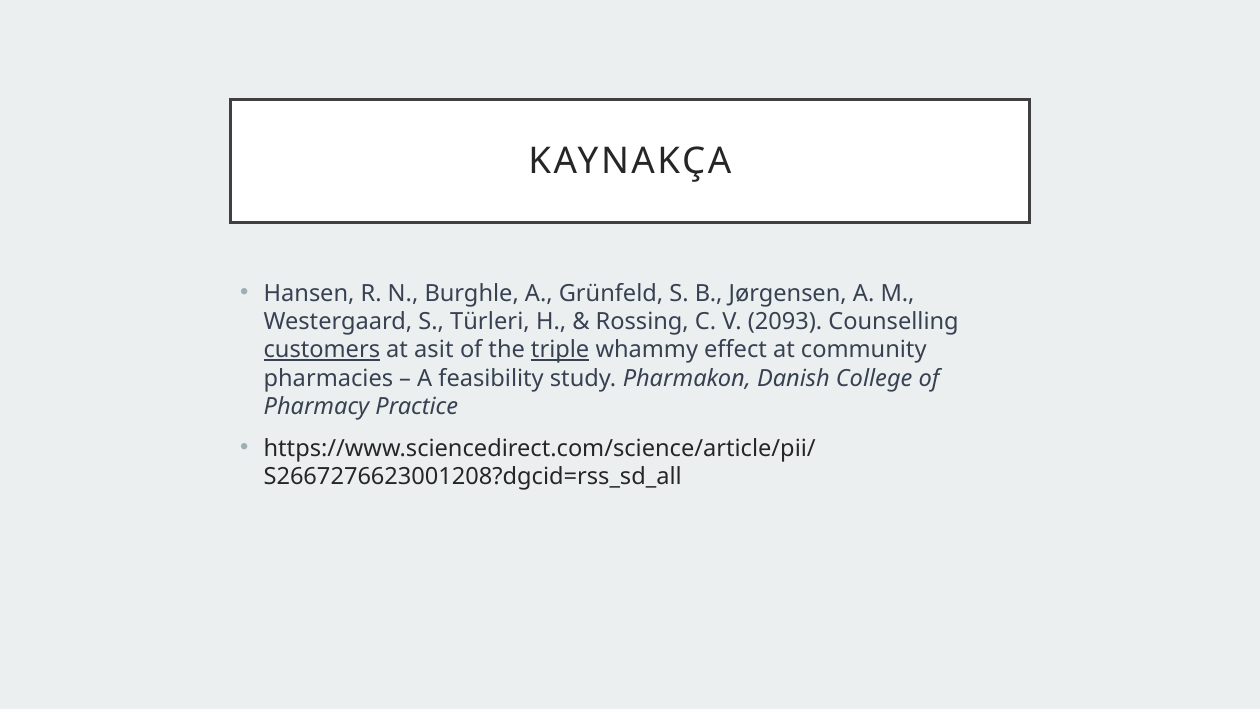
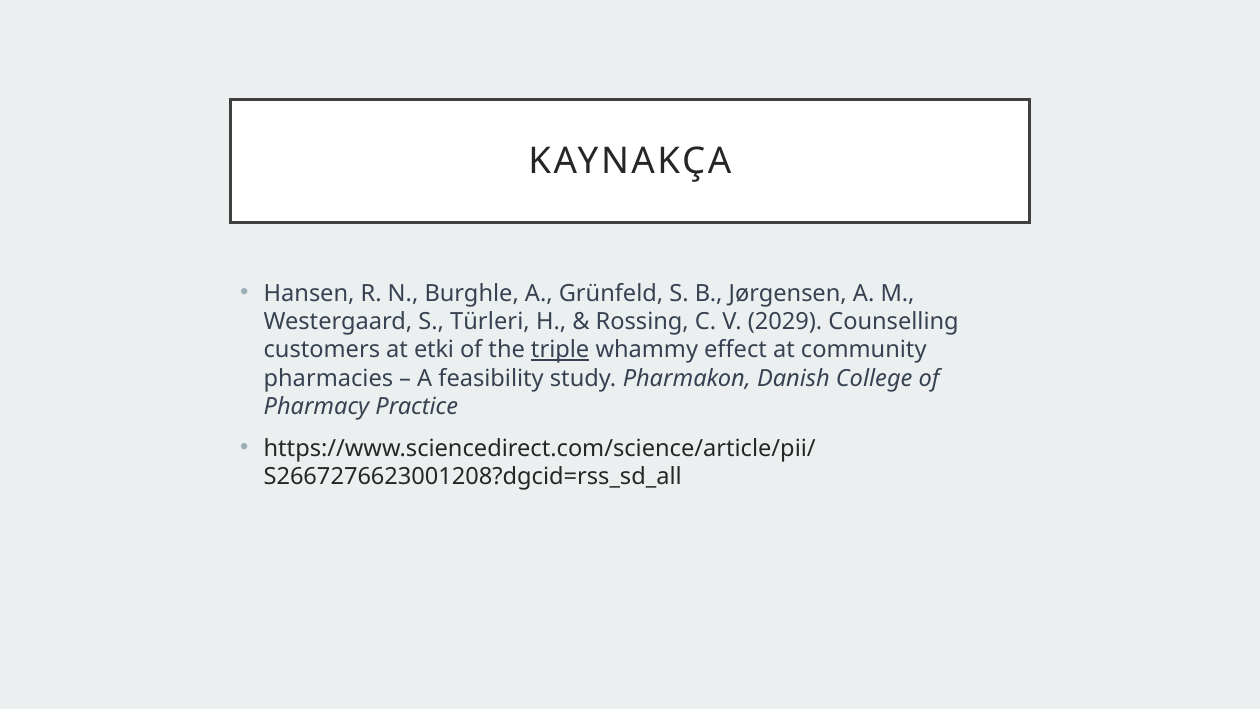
2093: 2093 -> 2029 (785, 322)
customers underline: present -> none (322, 350)
asit: asit -> etki (434, 350)
